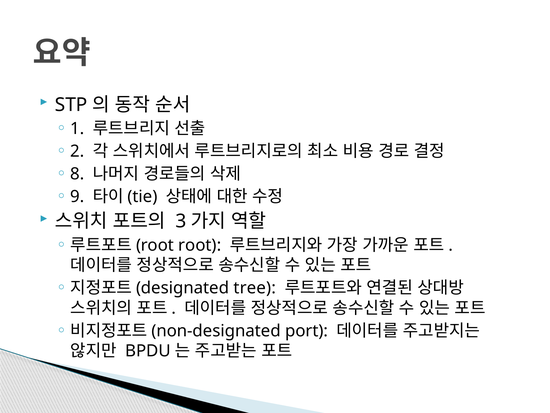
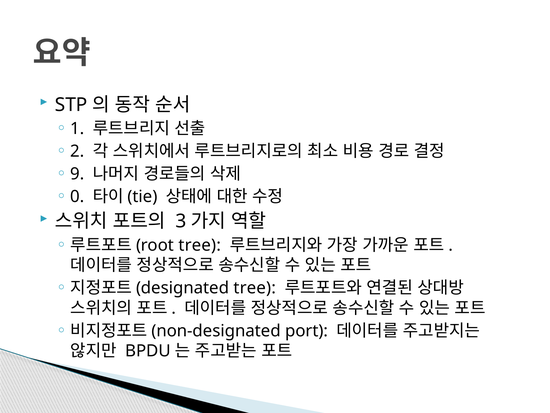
8: 8 -> 9 (77, 174)
9: 9 -> 0 (77, 196)
root: root -> tree (200, 245)
